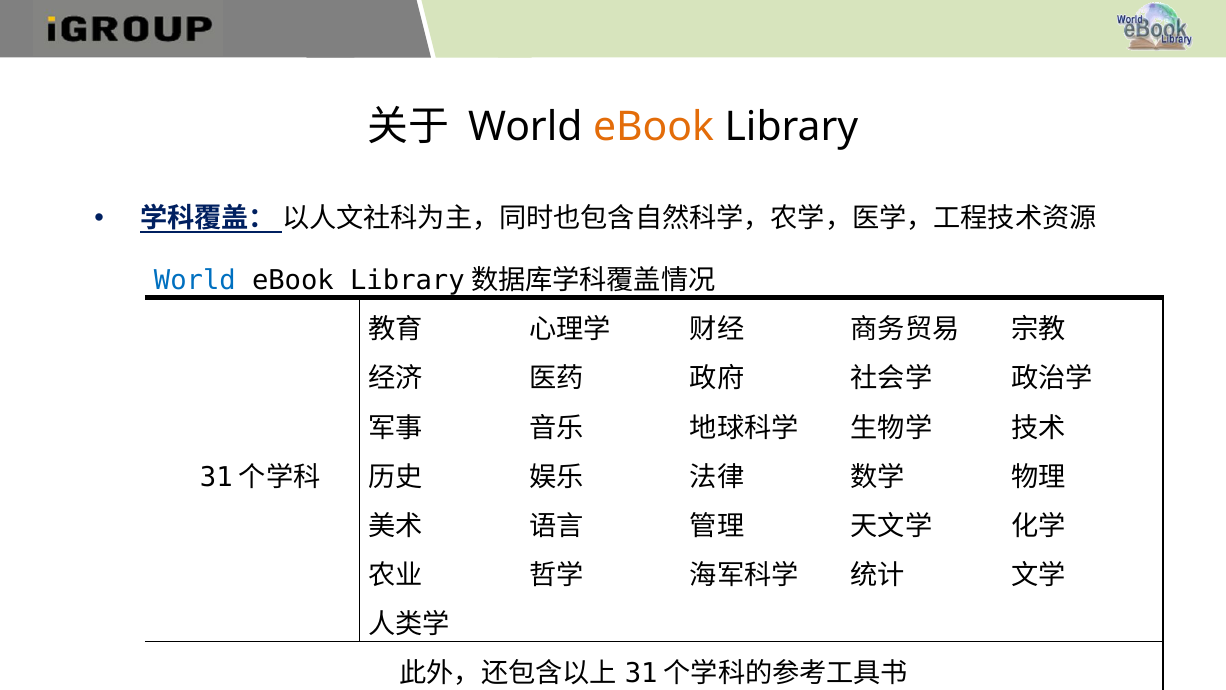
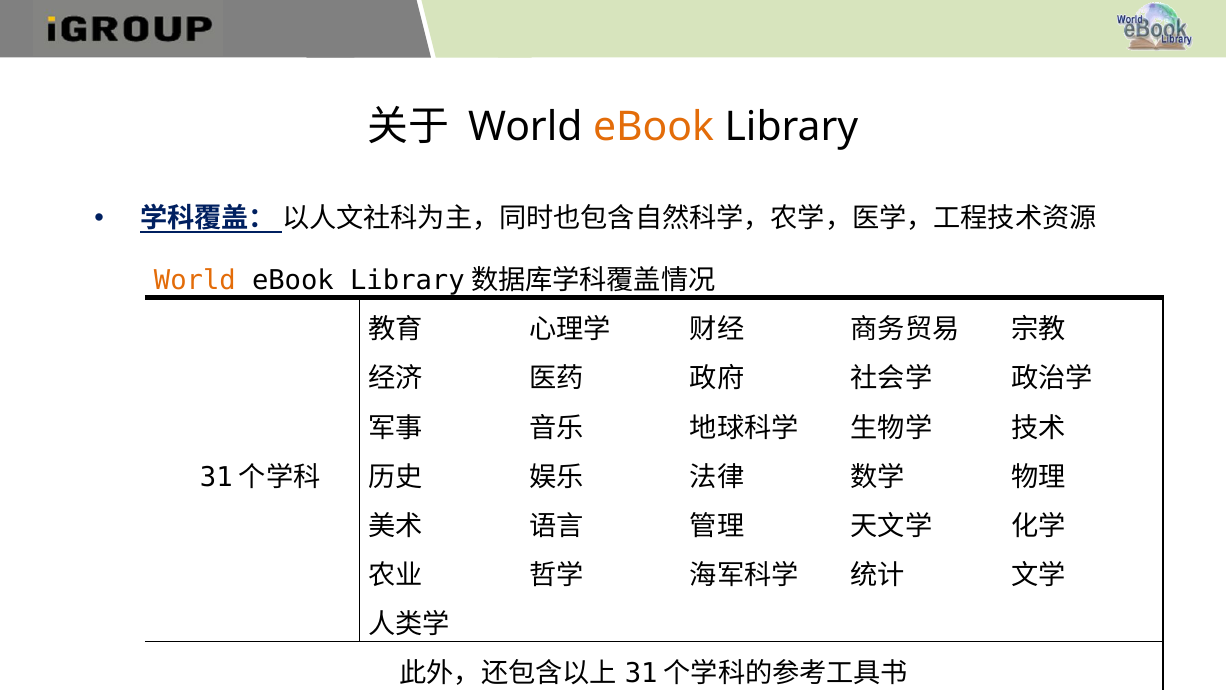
World colour: blue -> orange (195, 281)
